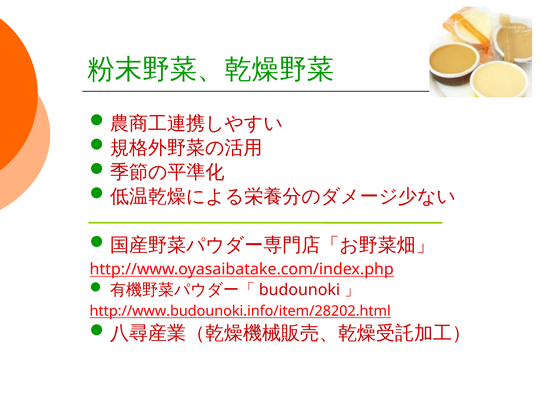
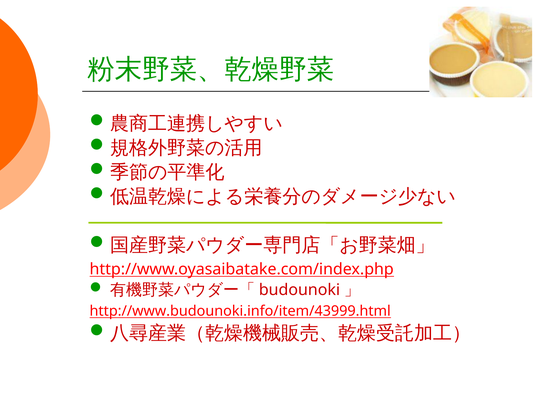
http://www.budounoki.info/item/28202.html: http://www.budounoki.info/item/28202.html -> http://www.budounoki.info/item/43999.html (240, 311)
